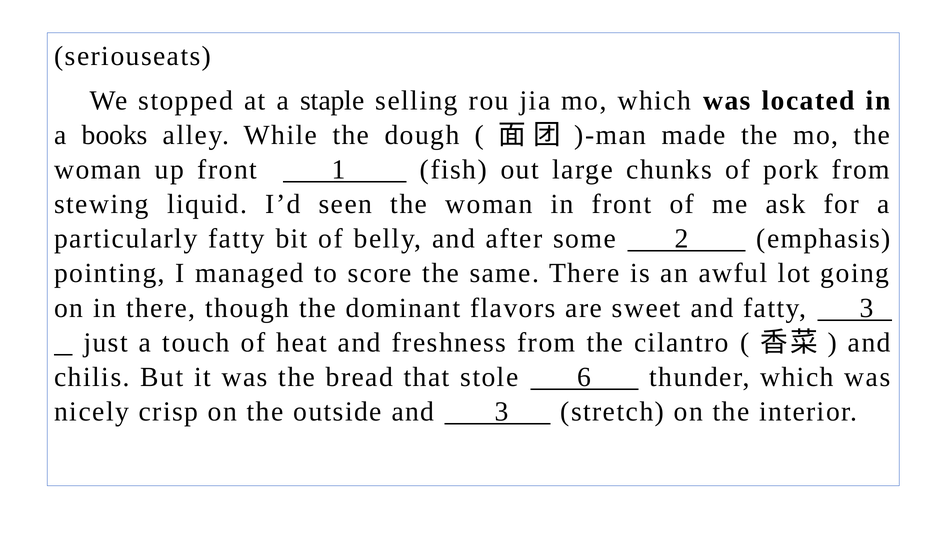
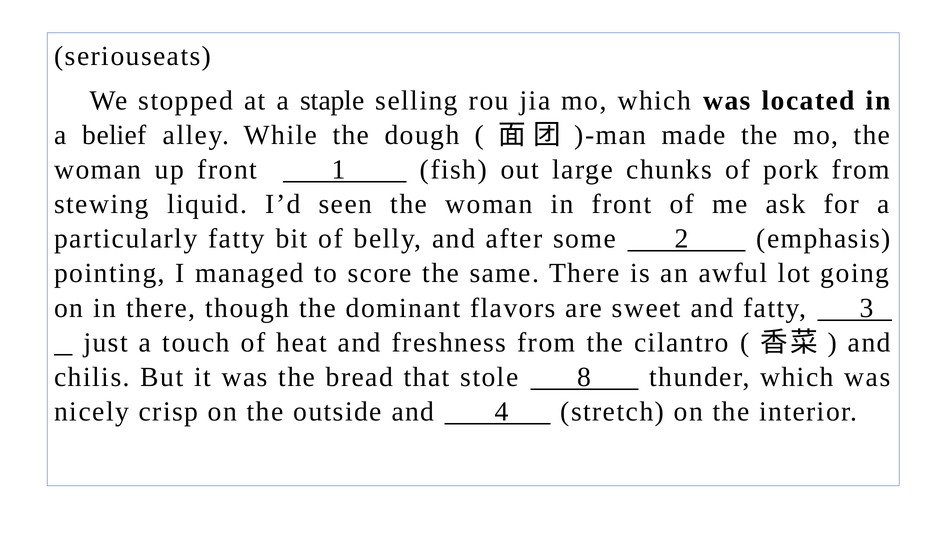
books: books -> belief (115, 135)
6: 6 -> 8 (584, 377)
and 3: 3 -> 4 (502, 411)
